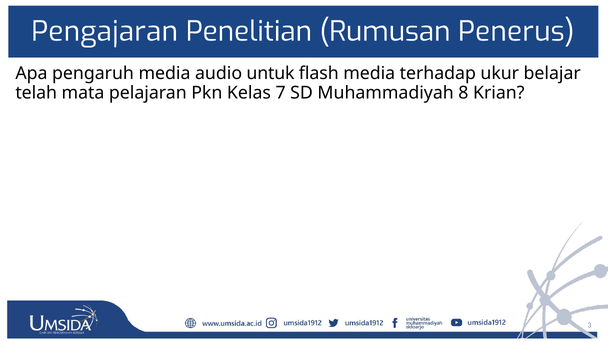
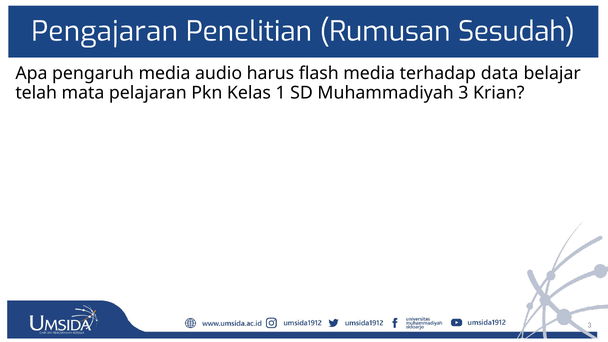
Penerus: Penerus -> Sesudah (517, 31)
untuk: untuk -> harus (270, 74)
ukur: ukur -> data (500, 74)
7: 7 -> 1 (281, 93)
Muhammadiyah 8: 8 -> 3 (463, 93)
